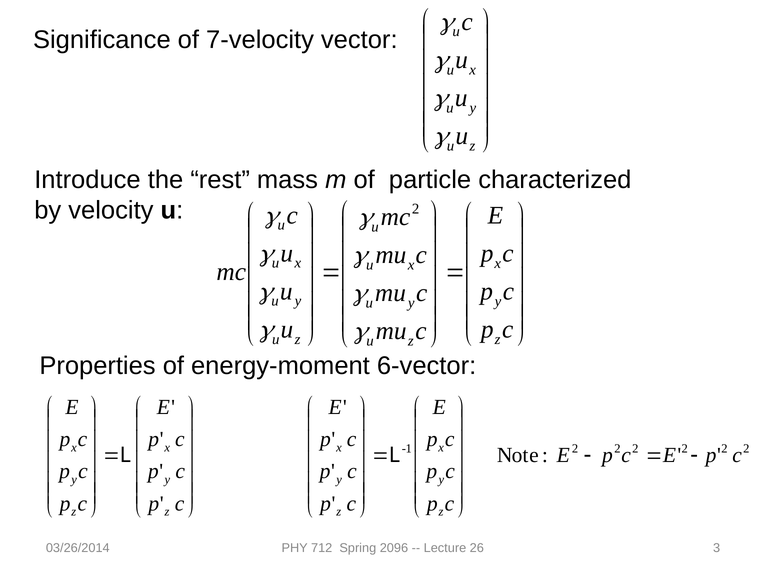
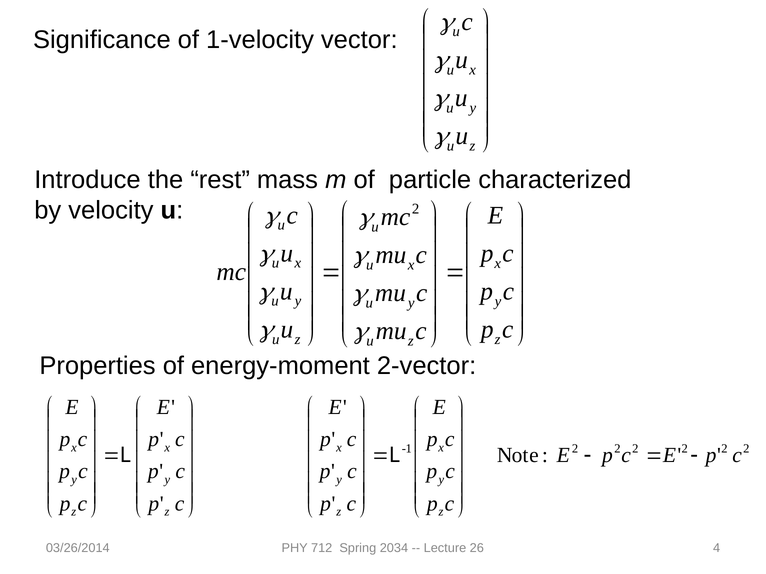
7-velocity: 7-velocity -> 1-velocity (260, 40)
6-vector: 6-vector -> 2-vector (427, 366)
2096: 2096 -> 2034 (394, 549)
3: 3 -> 4 (717, 549)
